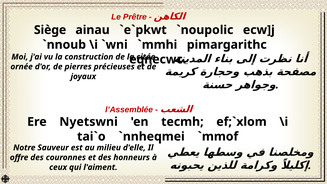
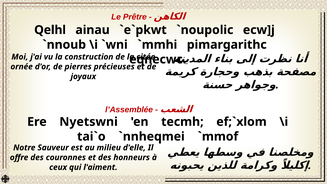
Siège: Siège -> Qelhl (50, 30)
